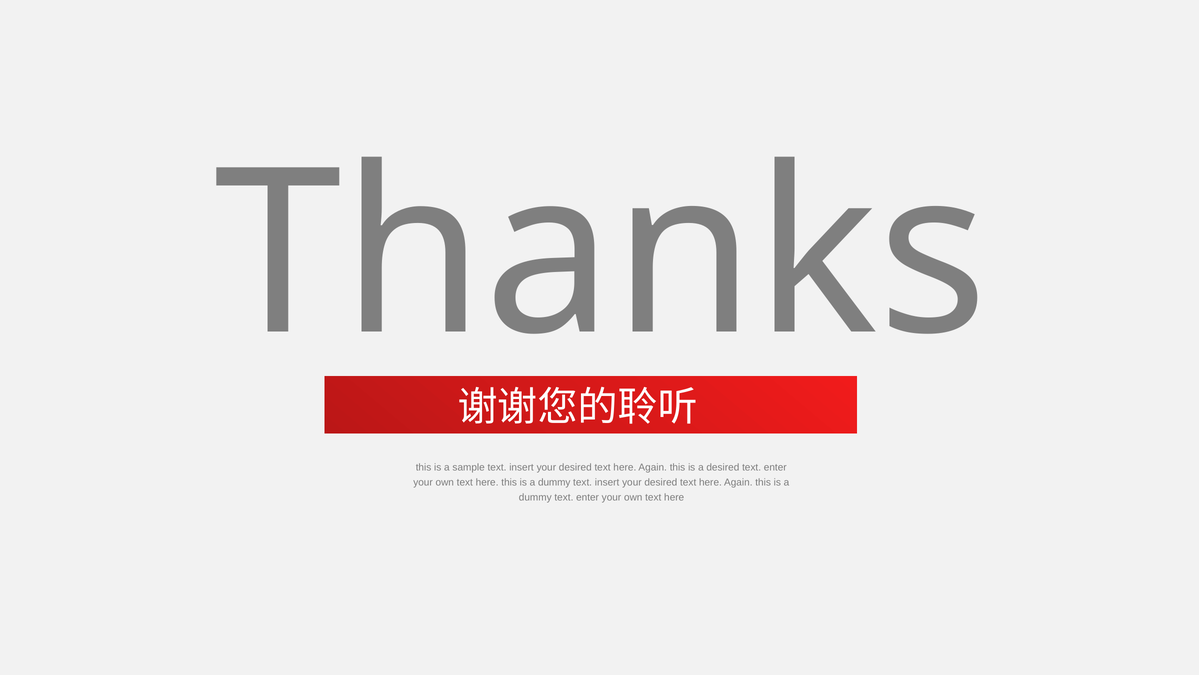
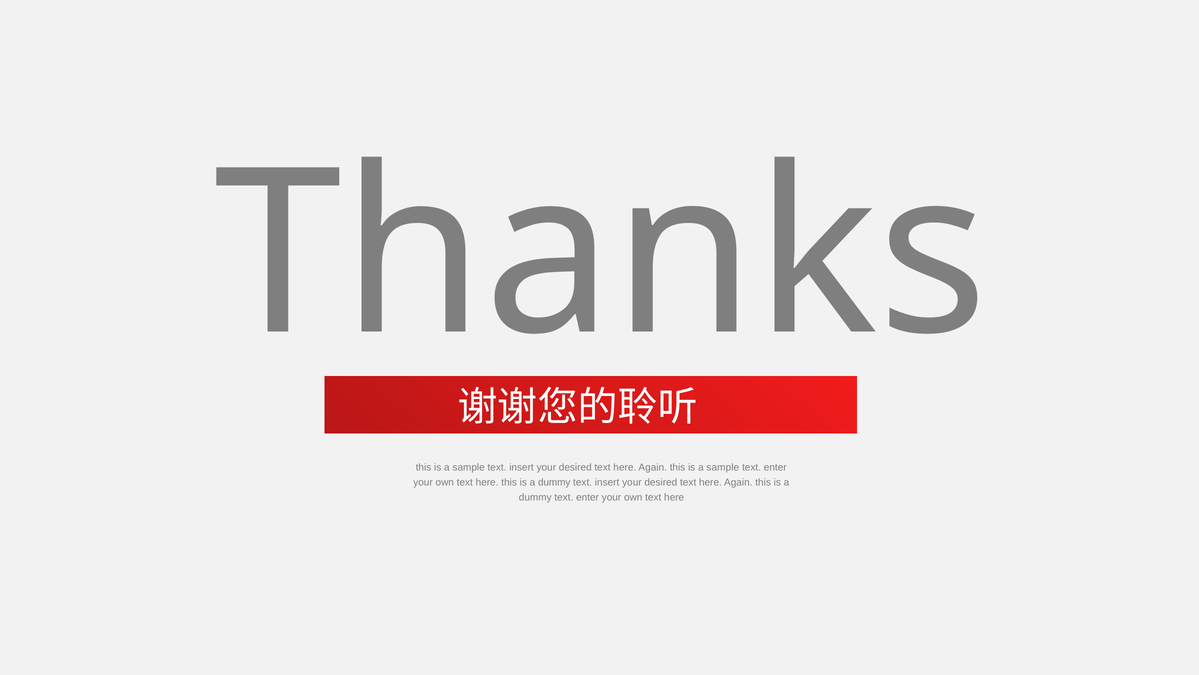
desired: desired -> sample (723, 467)
